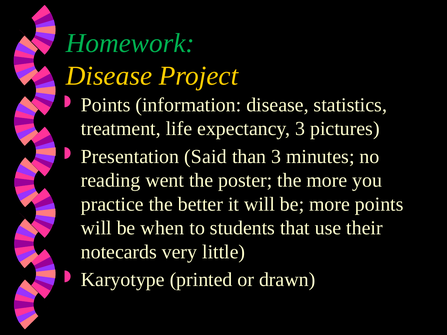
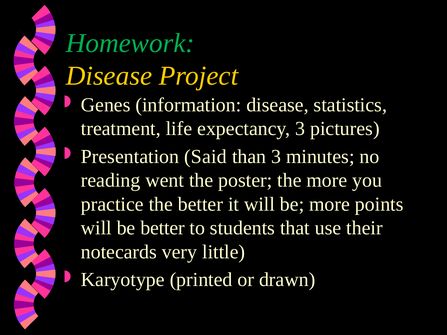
Points: Points -> Genes (106, 105)
be when: when -> better (163, 228)
